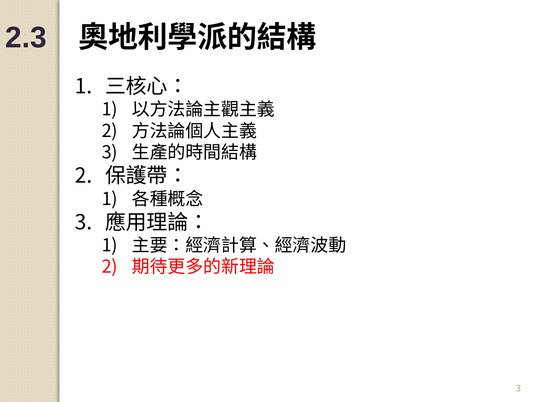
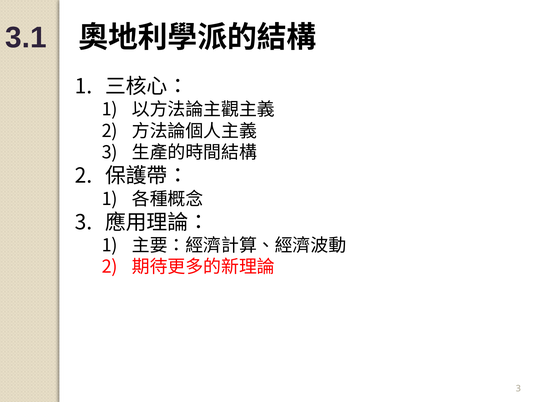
2.3: 2.3 -> 3.1 (26, 38)
